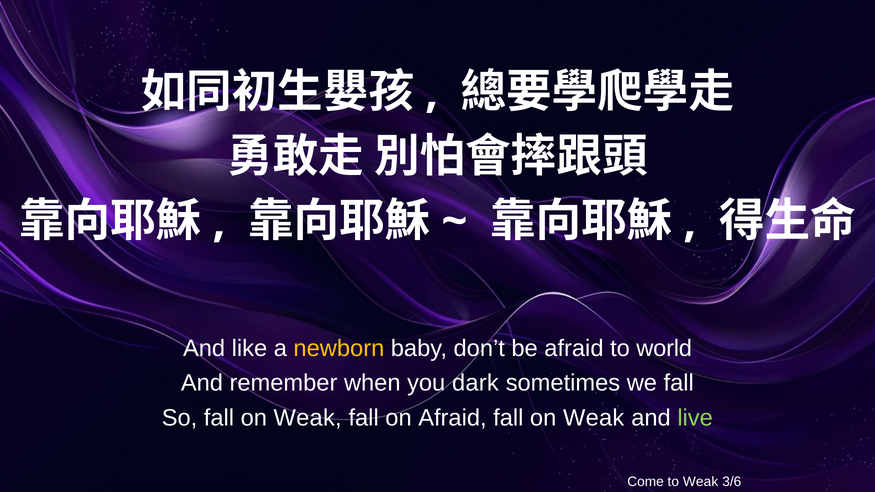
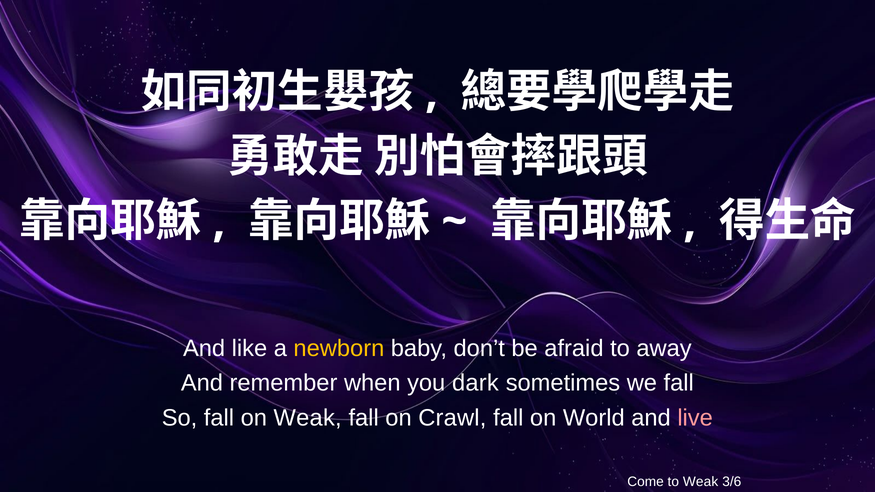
world: world -> away (664, 348)
on Afraid: Afraid -> Crawl (452, 418)
Weak: Weak -> World (594, 418)
live colour: light green -> pink (695, 418)
